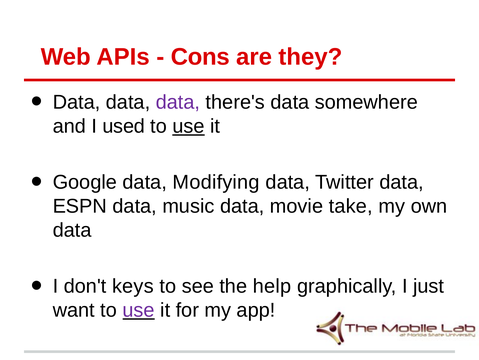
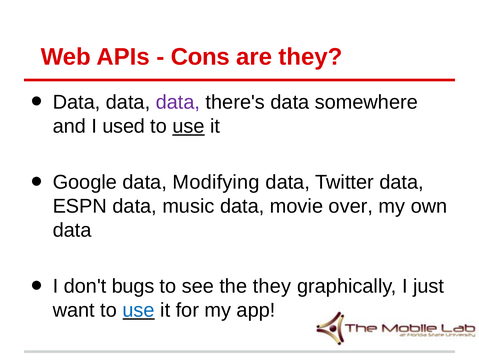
take: take -> over (351, 206)
keys: keys -> bugs (133, 286)
the help: help -> they (272, 286)
use colour: purple -> blue (139, 310)
